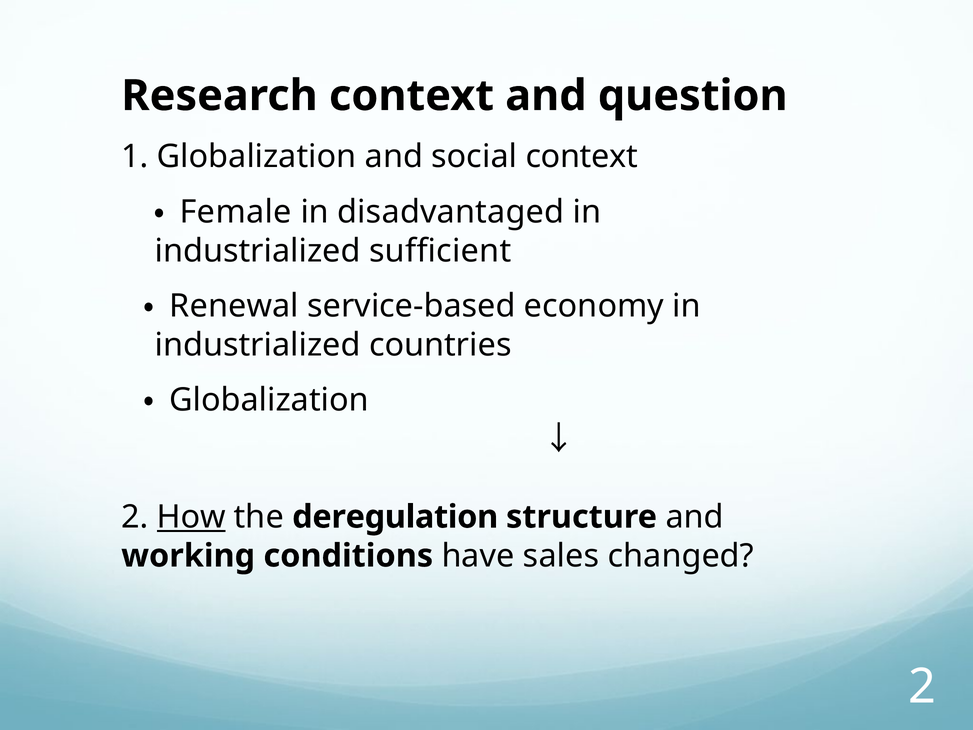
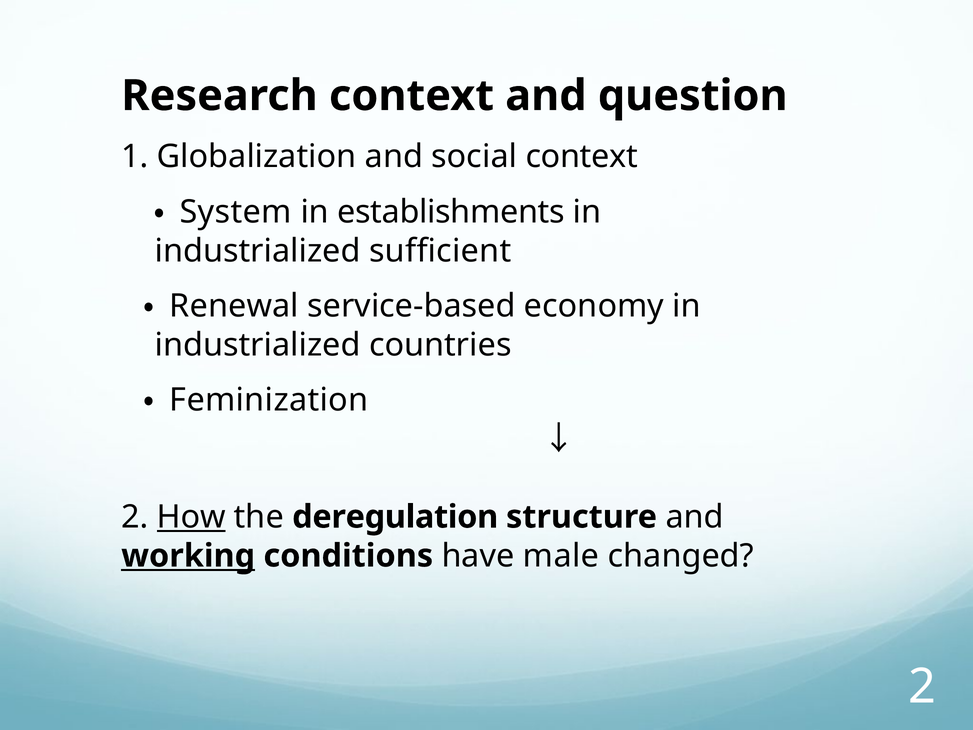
Female: Female -> System (236, 212)
disadvantaged: disadvantaged -> establishments (451, 212)
Globalization: Globalization -> Feminization (269, 400)
working underline: none -> present (188, 556)
sales: sales -> male (561, 556)
